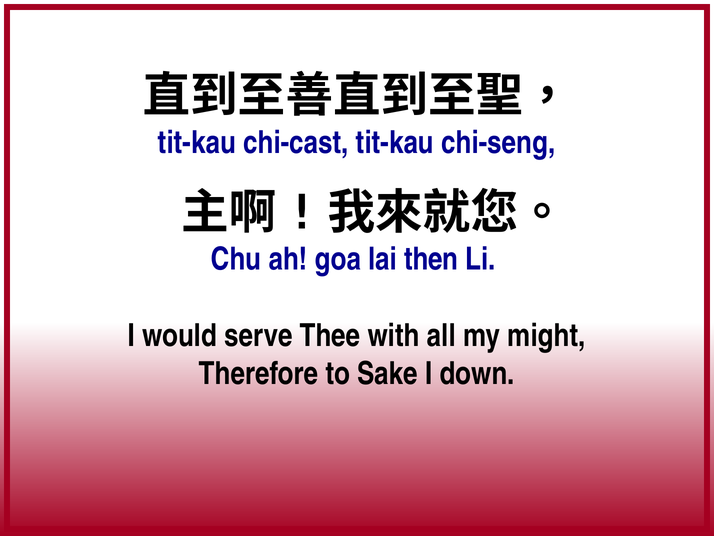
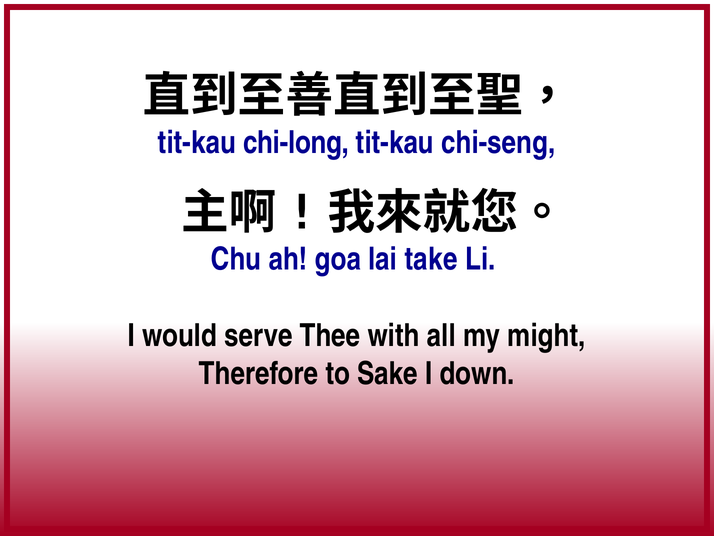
chi-cast: chi-cast -> chi-long (296, 143)
then: then -> take (431, 259)
